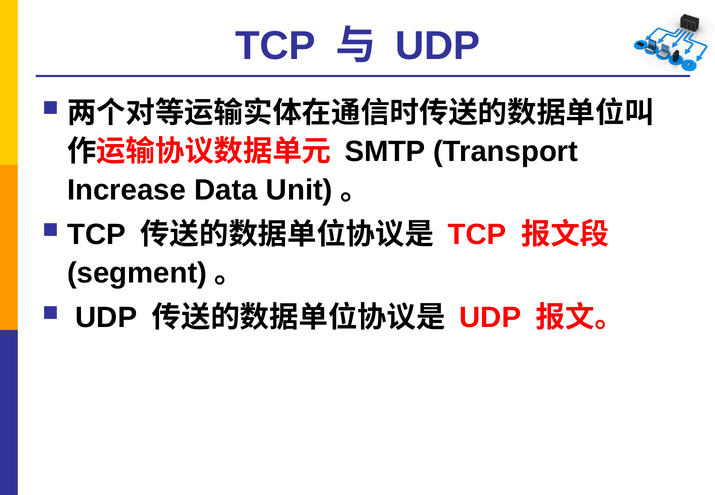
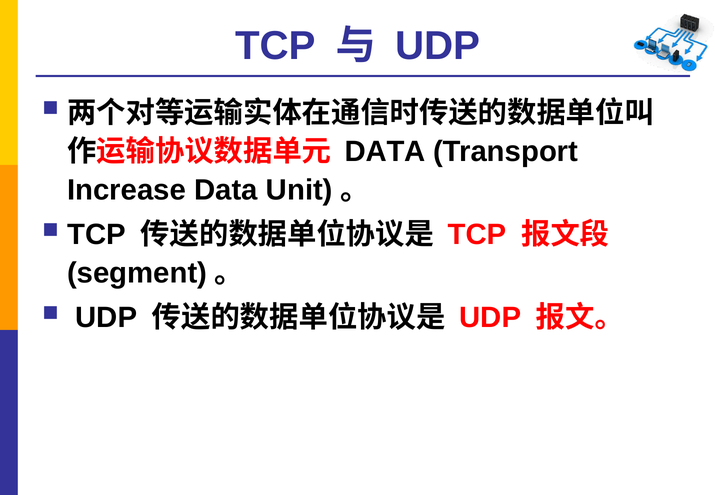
SMTP: SMTP -> DATA (385, 152)
